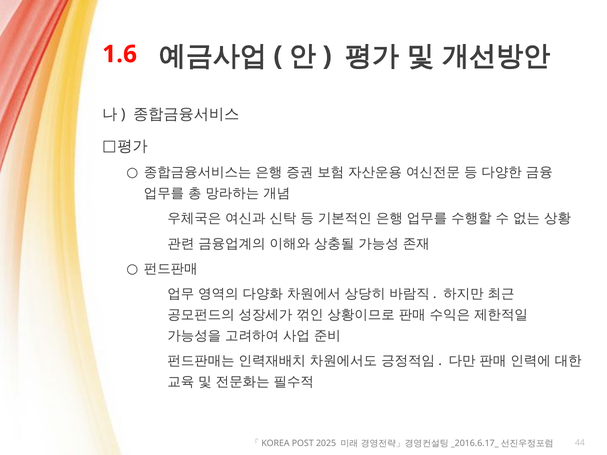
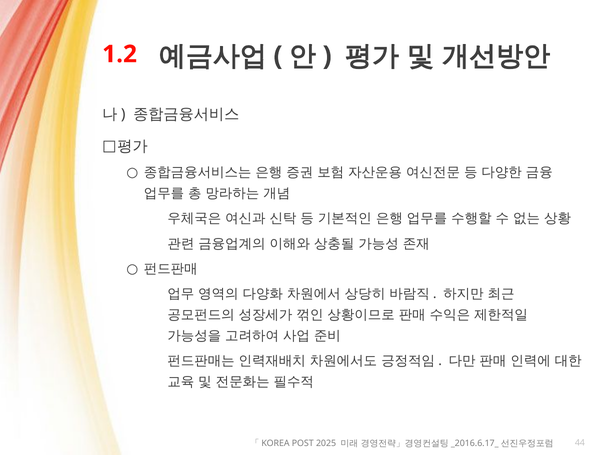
1.6: 1.6 -> 1.2 (120, 54)
